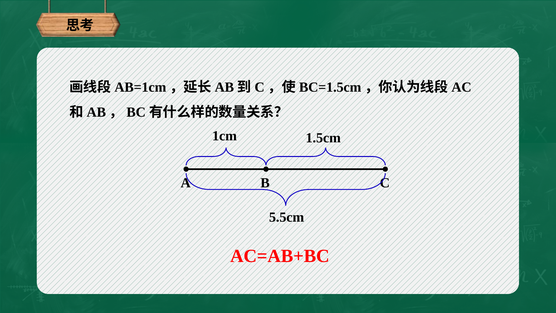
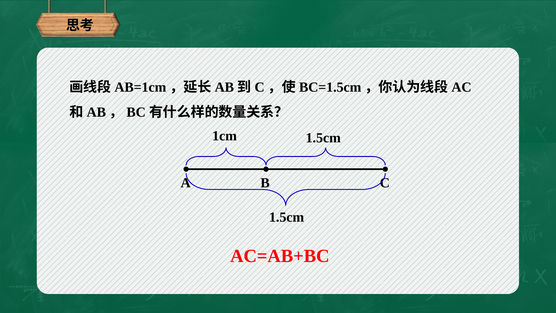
5.5cm: 5.5cm -> 1.5cm (287, 217)
